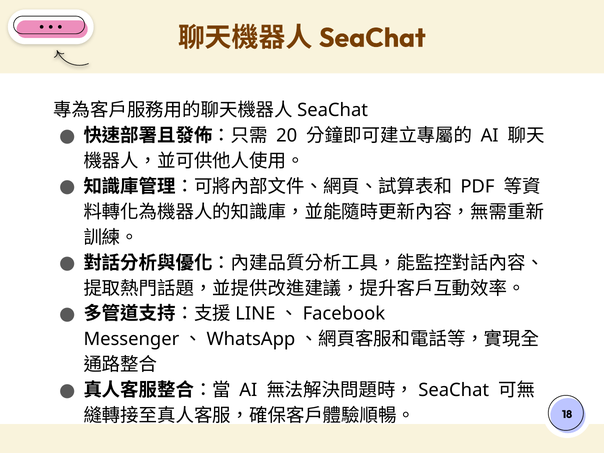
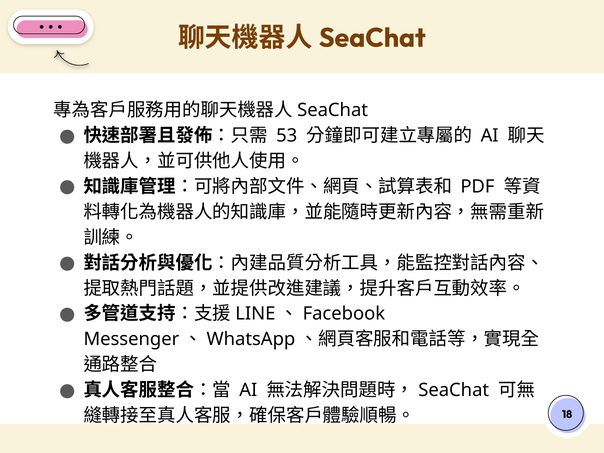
20: 20 -> 53 (287, 136)
